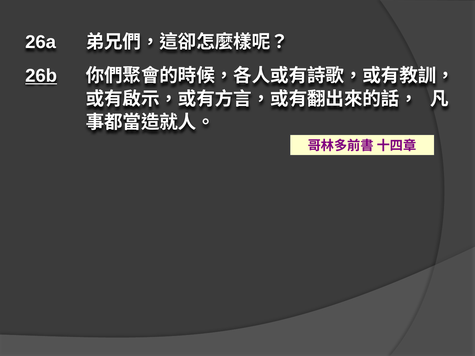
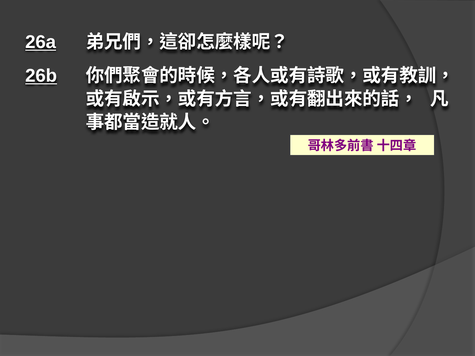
26a underline: none -> present (41, 42)
